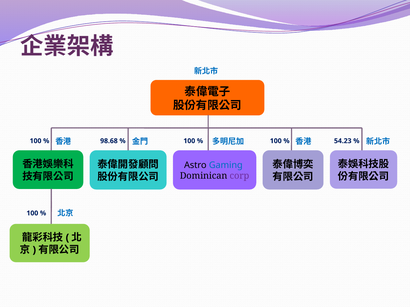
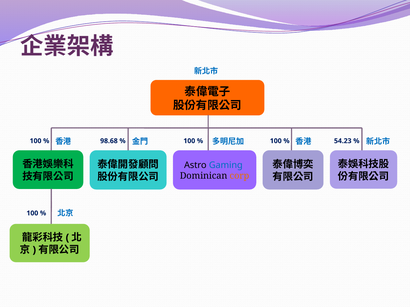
corp colour: purple -> orange (239, 176)
